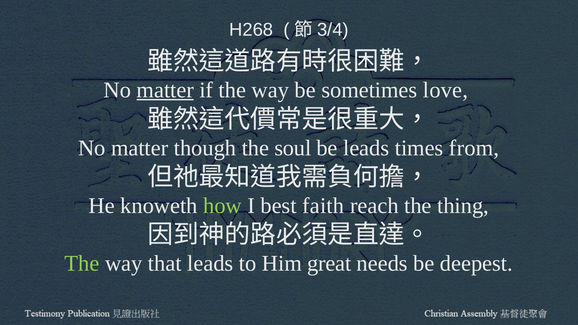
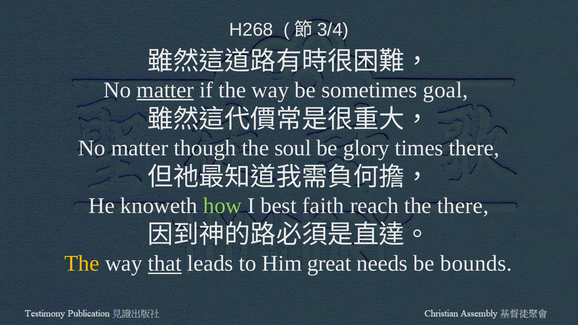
love: love -> goal (446, 90)
be leads: leads -> glory (366, 148)
times from: from -> there (474, 148)
the thing: thing -> there (463, 206)
The colour: light green -> yellow (82, 264)
that underline: none -> present (165, 264)
deepest: deepest -> bounds (476, 264)
